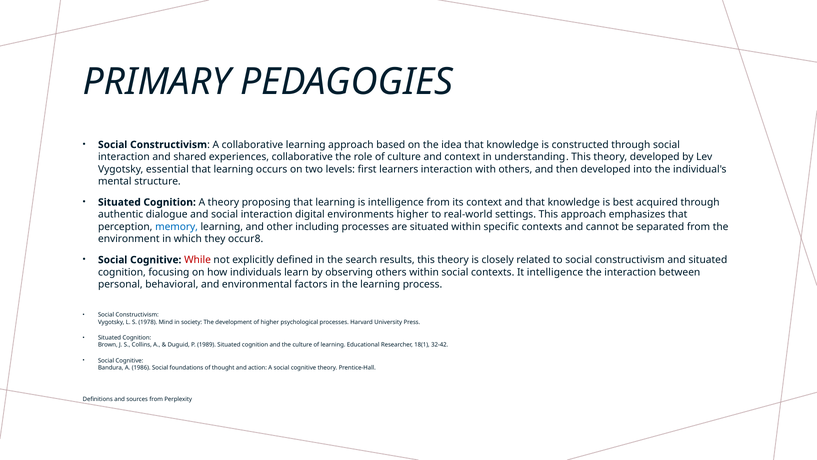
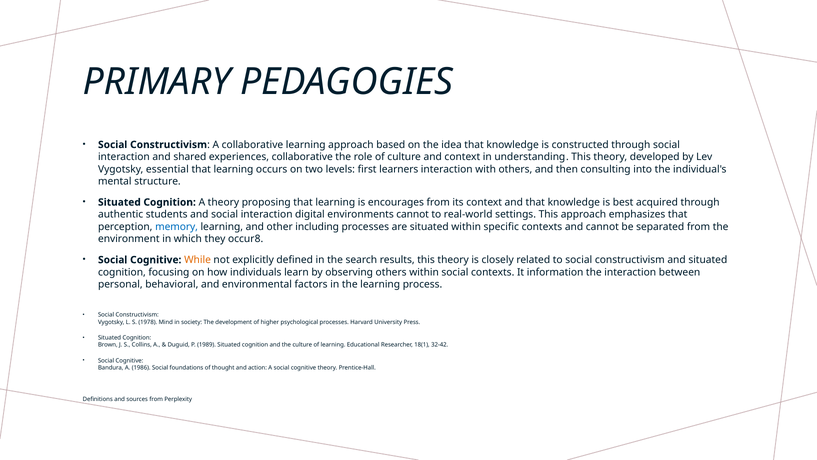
then developed: developed -> consulting (606, 169)
is intelligence: intelligence -> encourages (396, 202)
dialogue: dialogue -> students (167, 214)
environments higher: higher -> cannot (413, 214)
While colour: red -> orange (198, 260)
It intelligence: intelligence -> information (555, 272)
